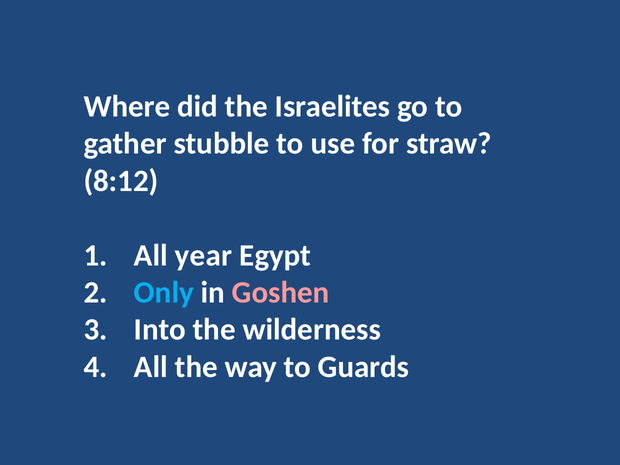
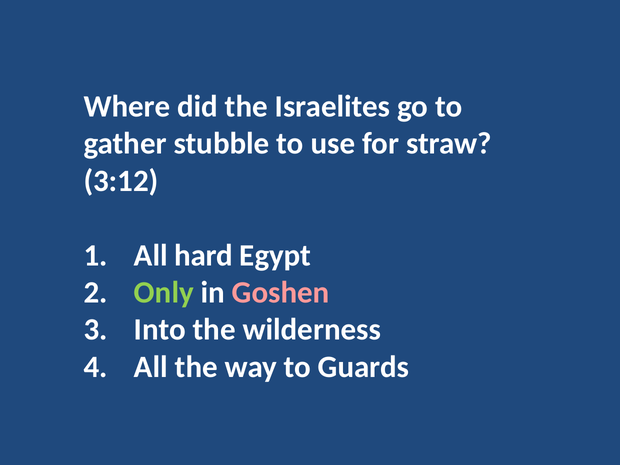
8:12: 8:12 -> 3:12 (121, 181)
year: year -> hard (204, 255)
Only colour: light blue -> light green (164, 292)
